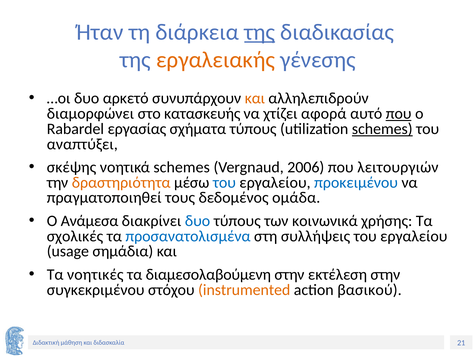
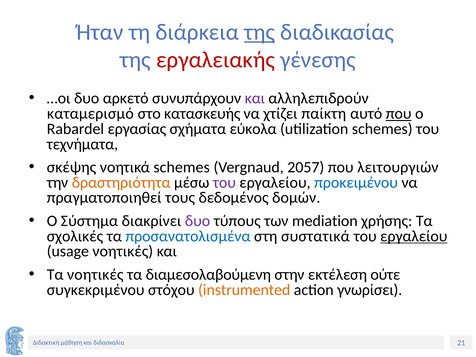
εργαλειακής colour: orange -> red (215, 60)
και colour: orange -> purple (255, 98)
διαμορφώνει: διαμορφώνει -> καταμερισμό (90, 114)
αφορά: αφορά -> παίκτη (324, 114)
σχήματα τύπους: τύπους -> εύκολα (253, 129)
schemes underline: present -> none (382, 129)
αναπτύξει: αναπτύξει -> τεχνήματα (82, 144)
2006: 2006 -> 2057 (306, 167)
του colour: blue -> purple (224, 183)
ομάδα: ομάδα -> δομών (296, 198)
Ανάμεσα: Ανάμεσα -> Σύστημα (89, 221)
δυο colour: blue -> purple (198, 221)
κοινωνικά: κοινωνικά -> mediation (325, 221)
συλλήψεις: συλλήψεις -> συστατικά (315, 236)
εργαλείου underline: none -> present (414, 236)
usage σημάδια: σημάδια -> νοητικές (123, 251)
εκτέλεση στην: στην -> ούτε (385, 275)
βασικού: βασικού -> γνωρίσει (370, 290)
